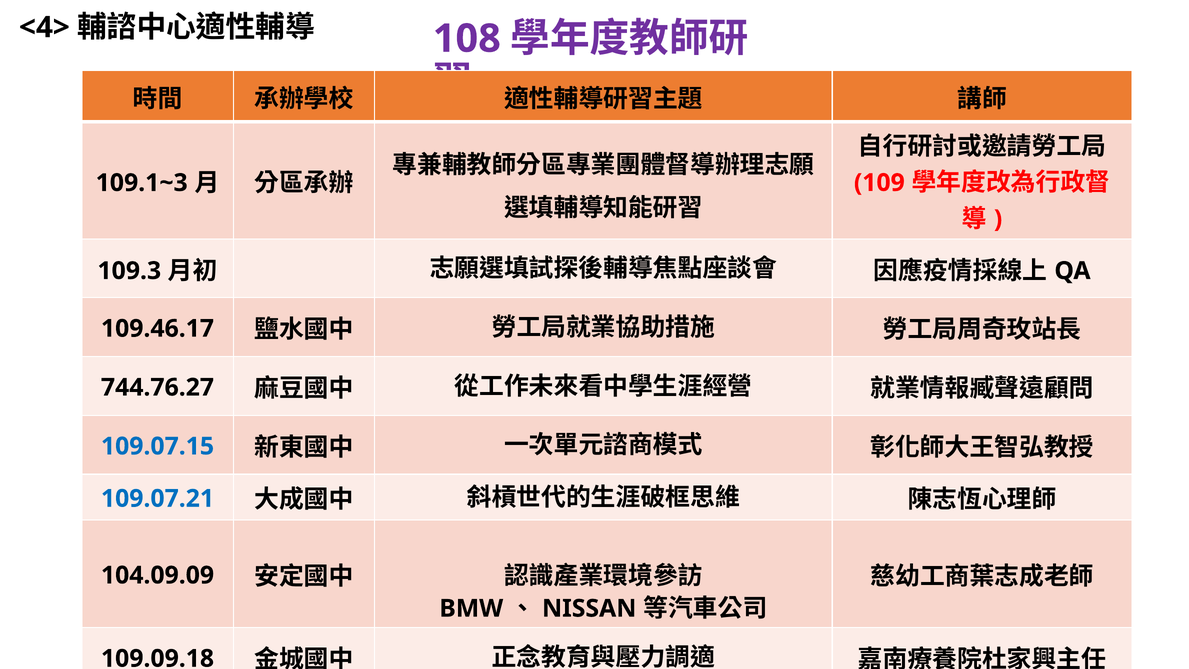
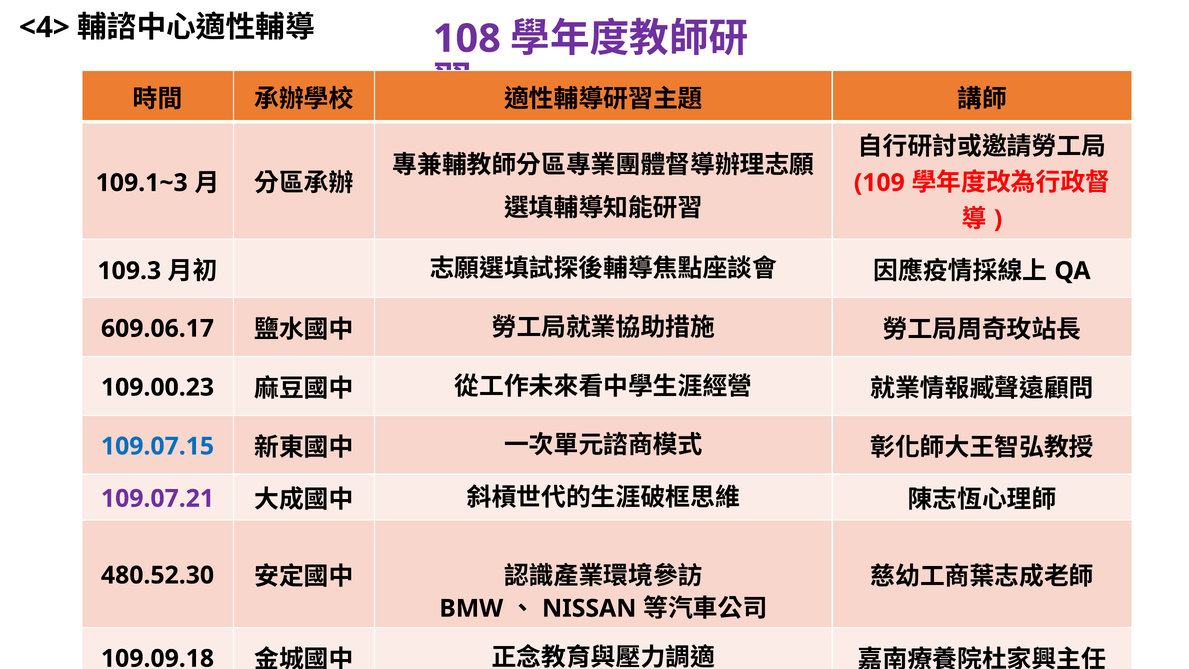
109.46.17: 109.46.17 -> 609.06.17 (158, 328)
744.76.27: 744.76.27 -> 109.00.23 (158, 387)
109.07.21 colour: blue -> purple (158, 498)
104.09.09: 104.09.09 -> 480.52.30 (158, 575)
